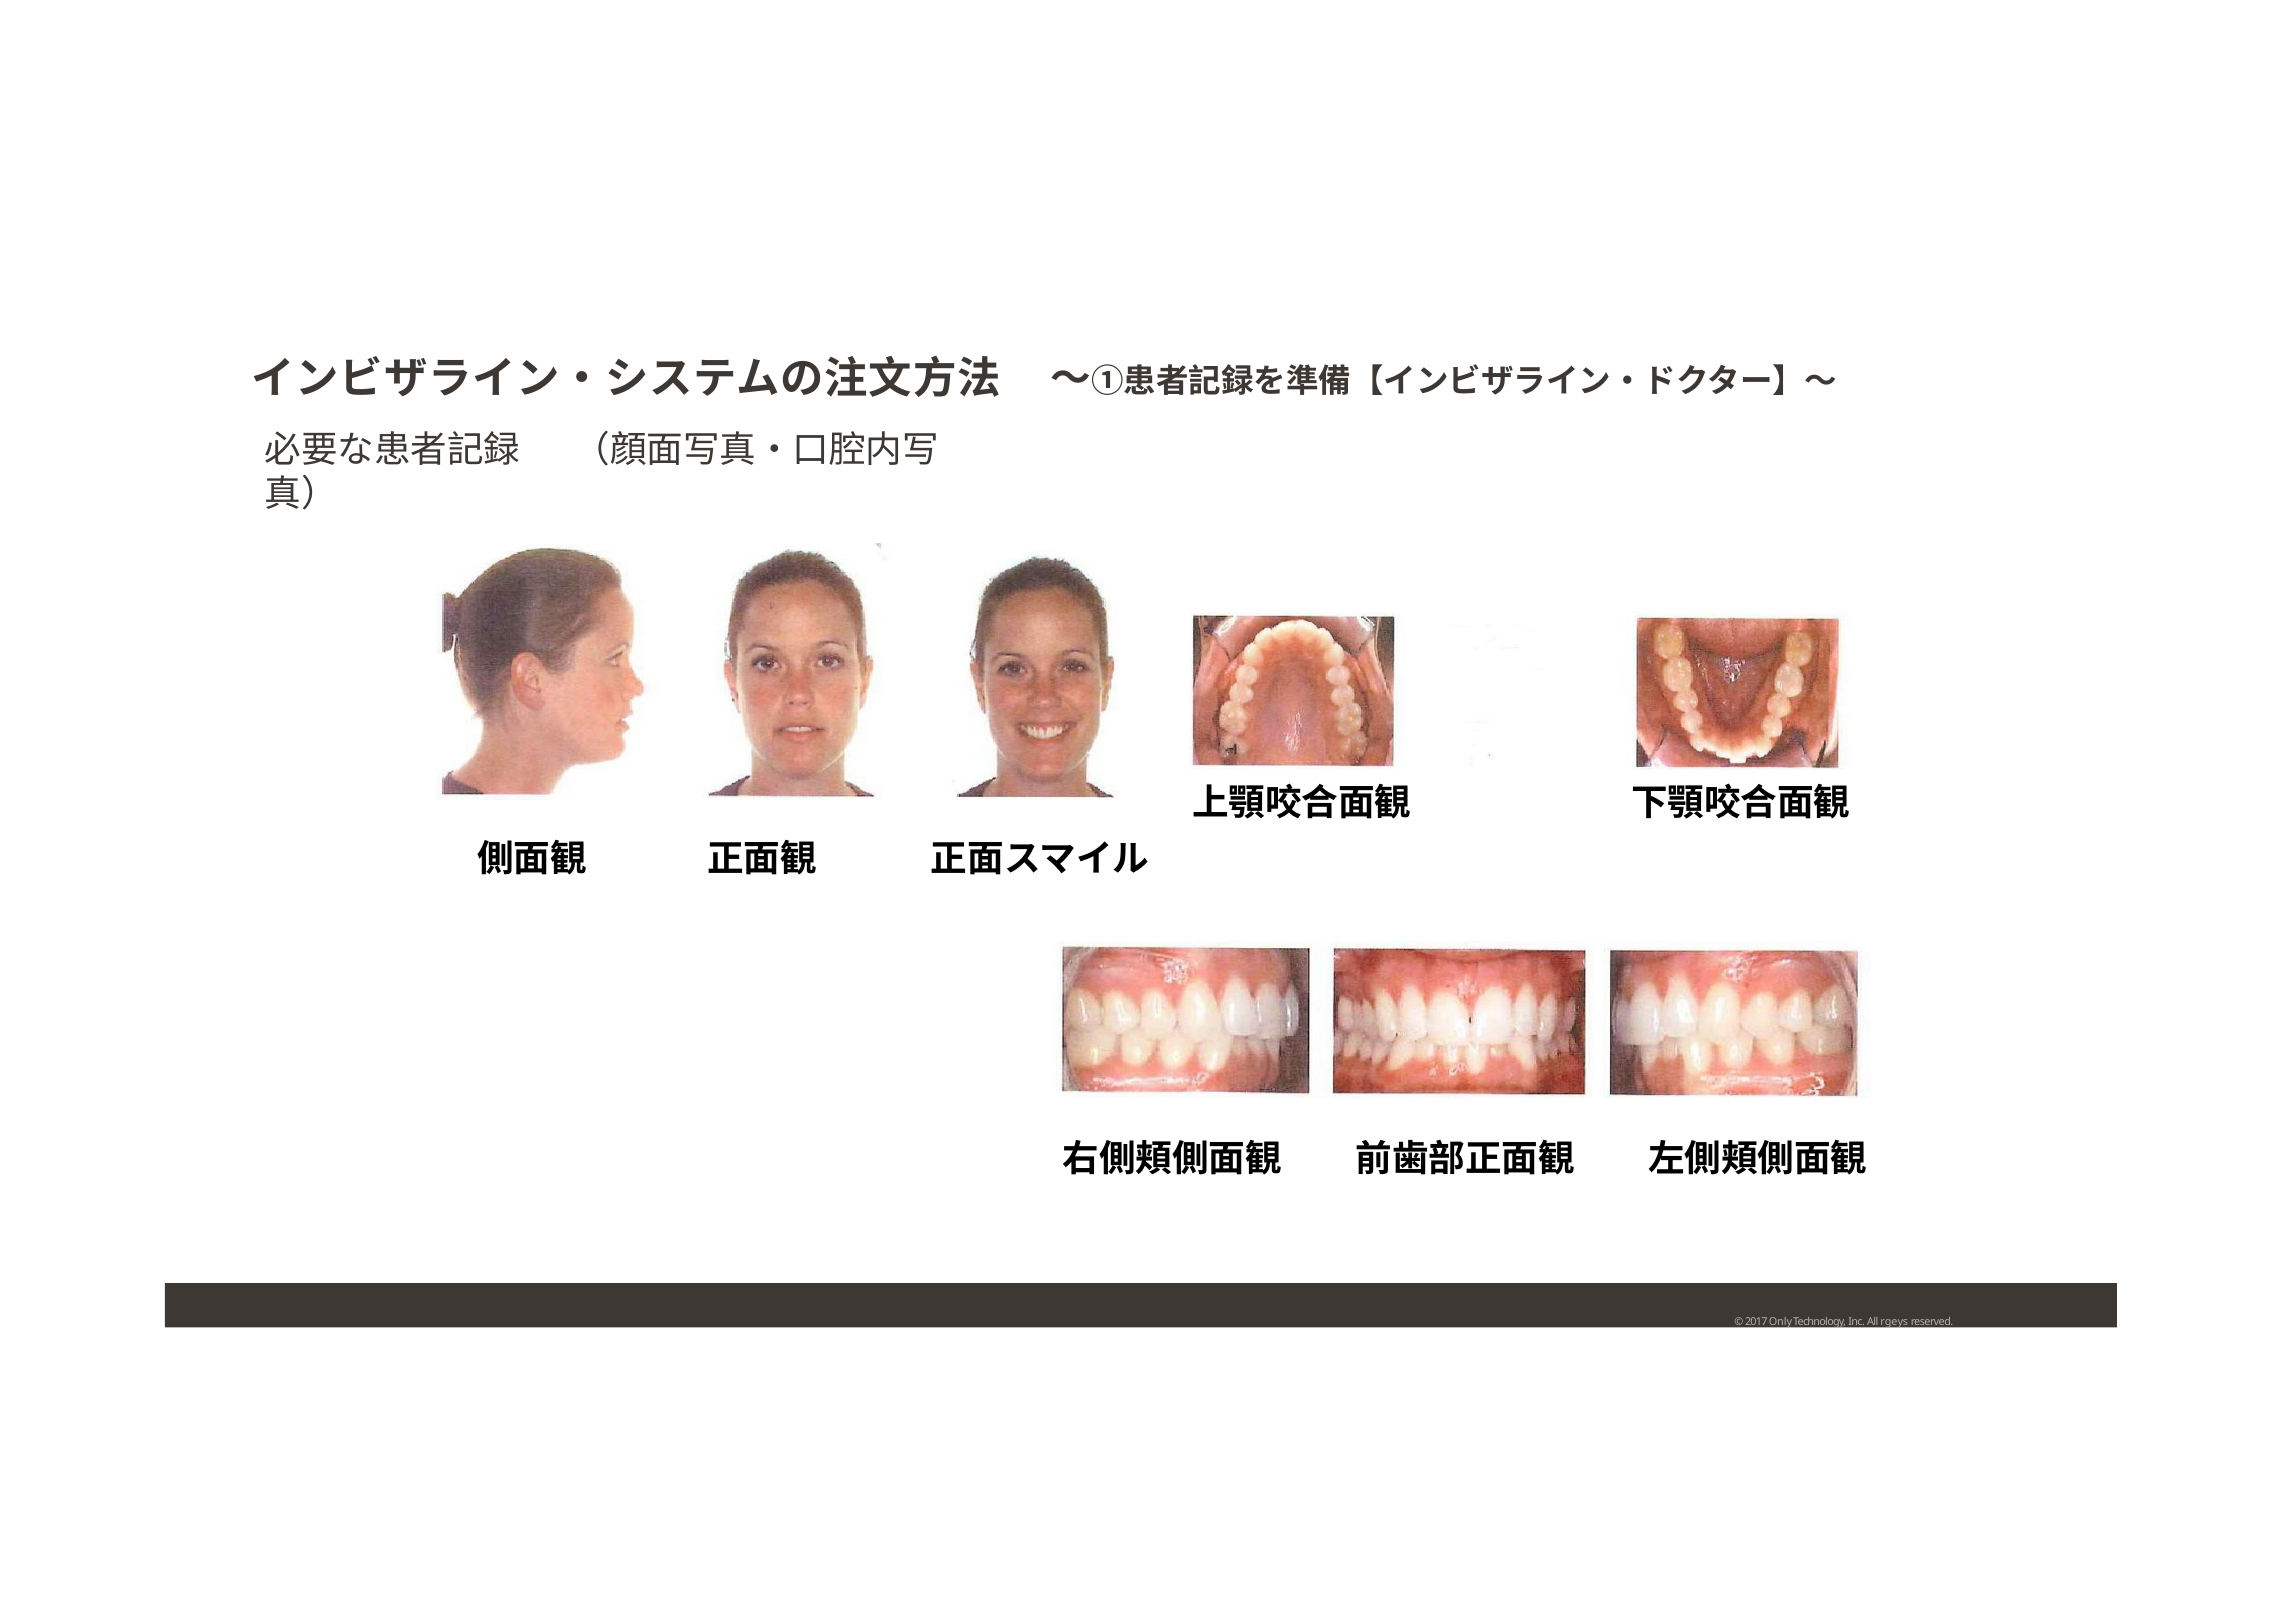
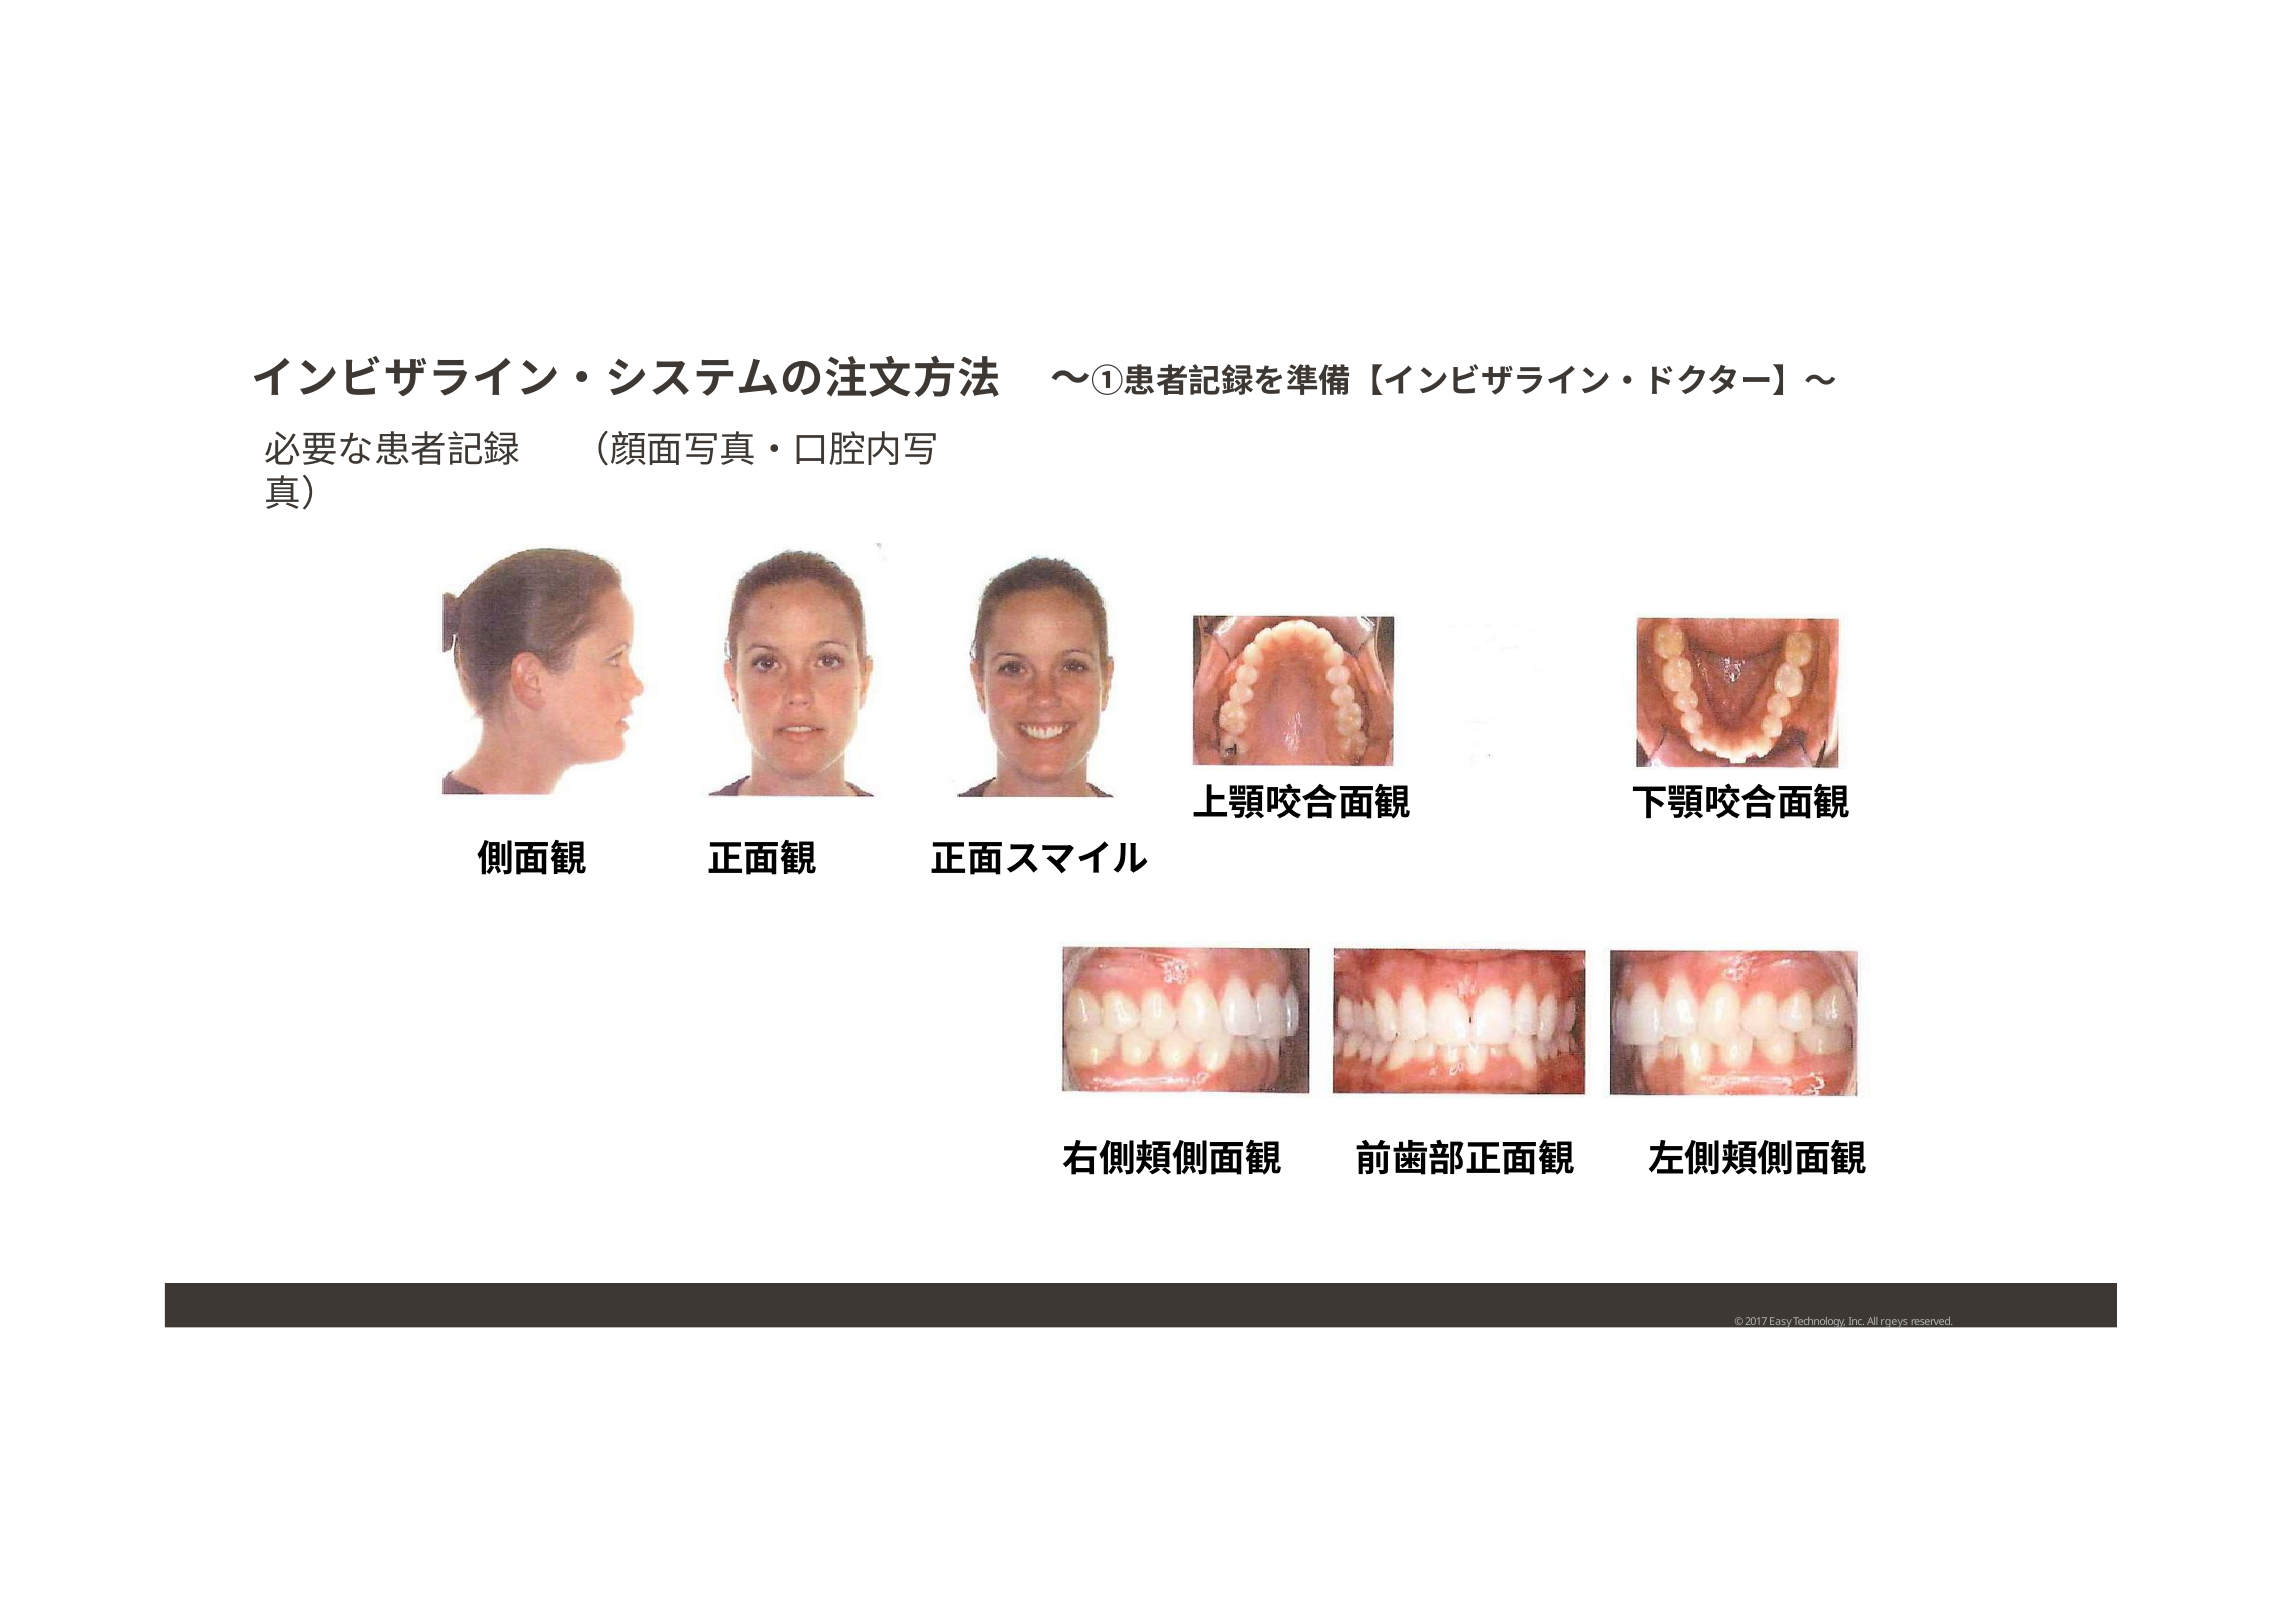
Only: Only -> Easy (1780, 1321)
